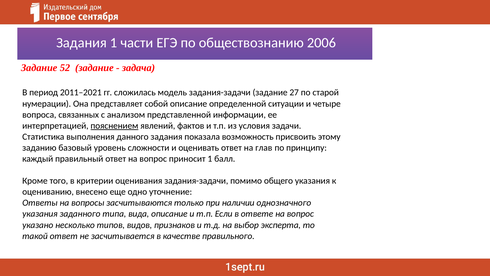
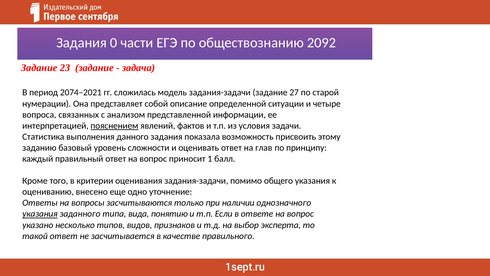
Задания 1: 1 -> 0 (114, 43)
2006: 2006 -> 2092 (321, 43)
52: 52 -> 23 (65, 68)
2011–2021: 2011–2021 -> 2074–2021 (81, 93)
указания underline: none -> present (40, 214)
вида описание: описание -> понятию (169, 214)
